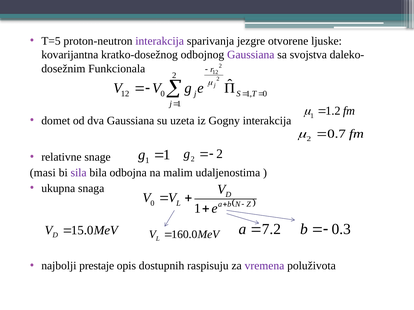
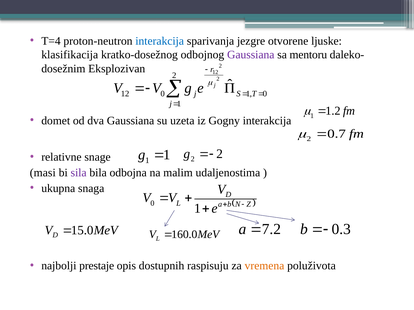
T=5: T=5 -> T=4 (51, 41)
interakcija colour: purple -> blue (160, 41)
kovarijantna: kovarijantna -> klasifikacija (70, 55)
svojstva: svojstva -> mentoru (308, 55)
Funkcionala: Funkcionala -> Eksplozivan (117, 69)
vremena colour: purple -> orange (264, 266)
